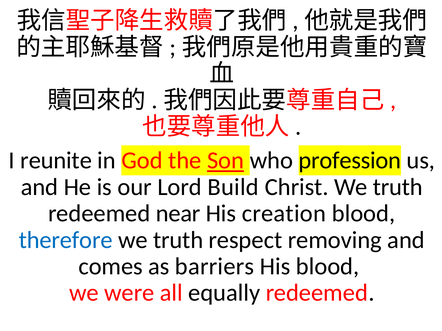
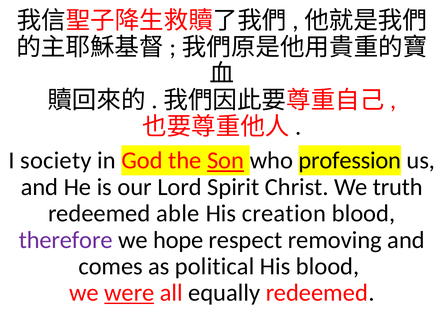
reunite: reunite -> society (56, 161)
Build: Build -> Spirit (233, 187)
near: near -> able (178, 214)
therefore colour: blue -> purple (66, 240)
truth: truth -> hope (178, 240)
barriers: barriers -> political (215, 267)
were underline: none -> present (129, 293)
